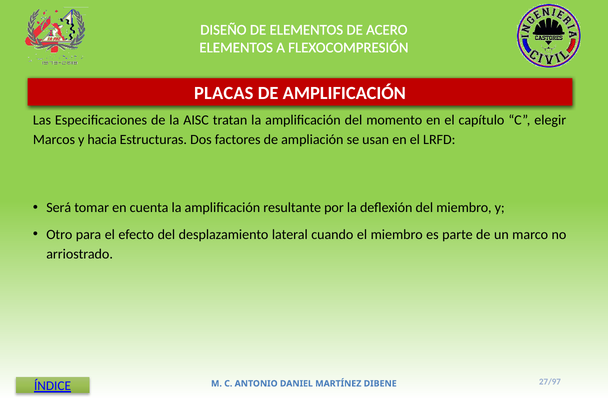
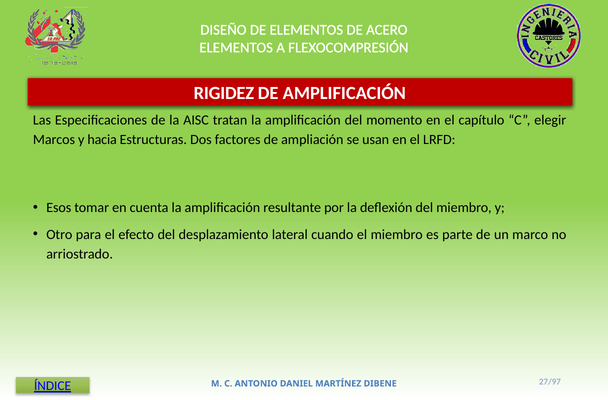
PLACAS: PLACAS -> RIGIDEZ (224, 93)
Será: Será -> Esos (59, 207)
